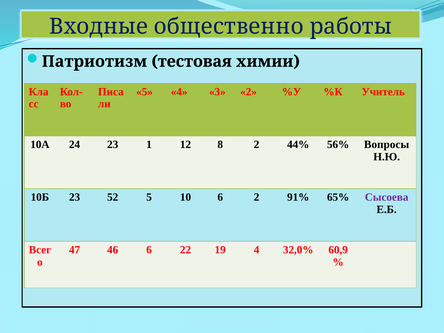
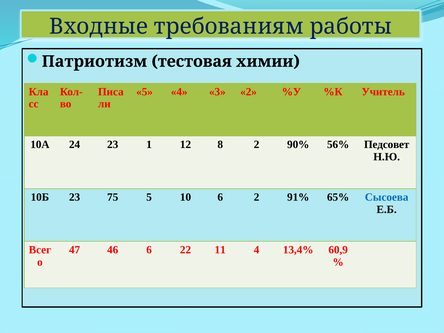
общественно: общественно -> требованиям (229, 26)
44%: 44% -> 90% (298, 144)
Вопросы: Вопросы -> Педсовет (387, 144)
52: 52 -> 75 (113, 197)
Сысоева colour: purple -> blue (387, 197)
19: 19 -> 11 (220, 250)
32,0%: 32,0% -> 13,4% (298, 250)
